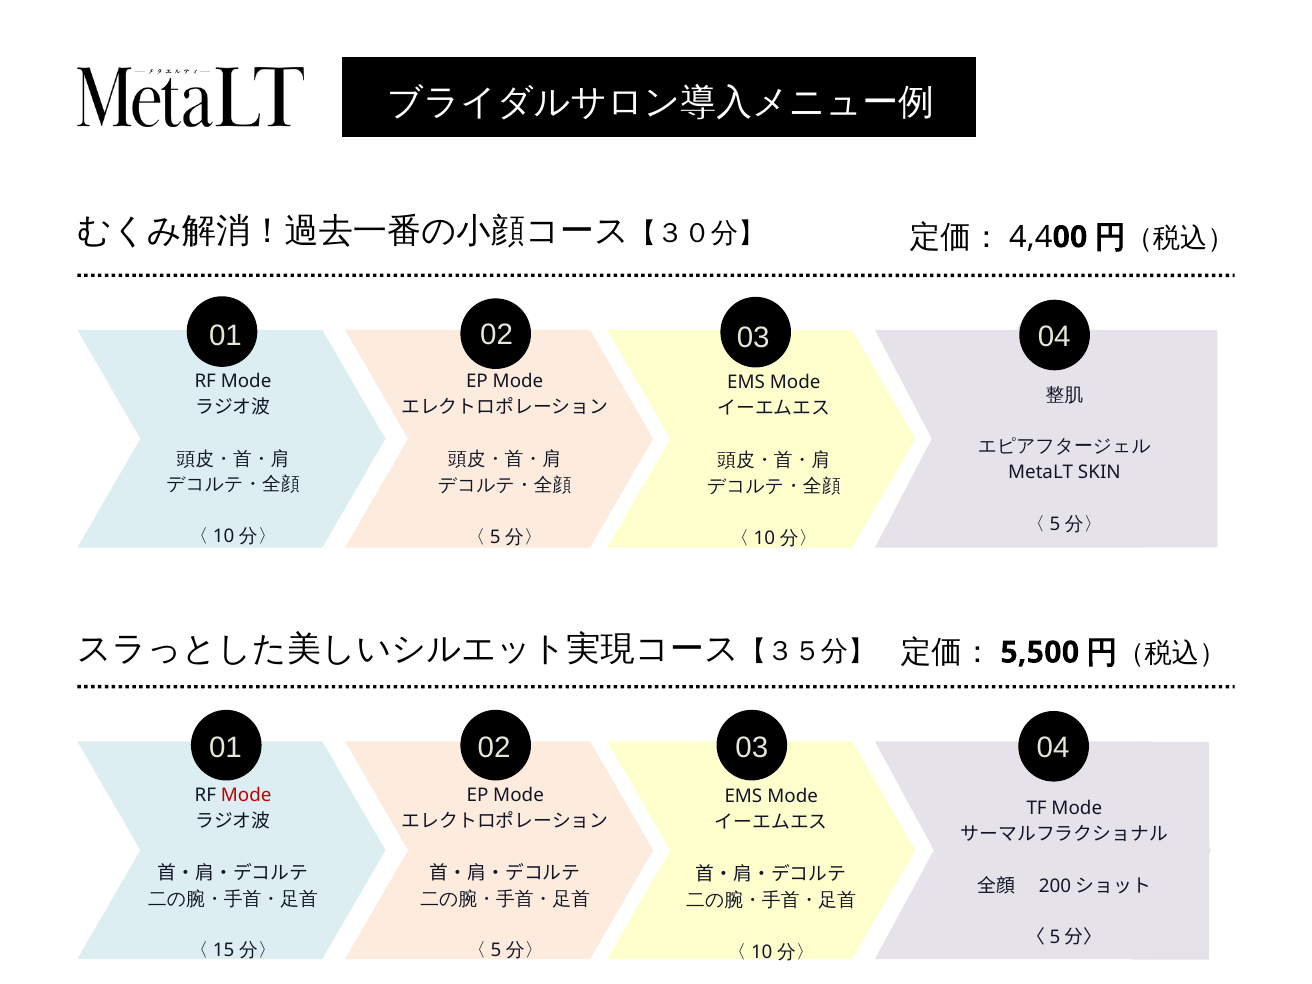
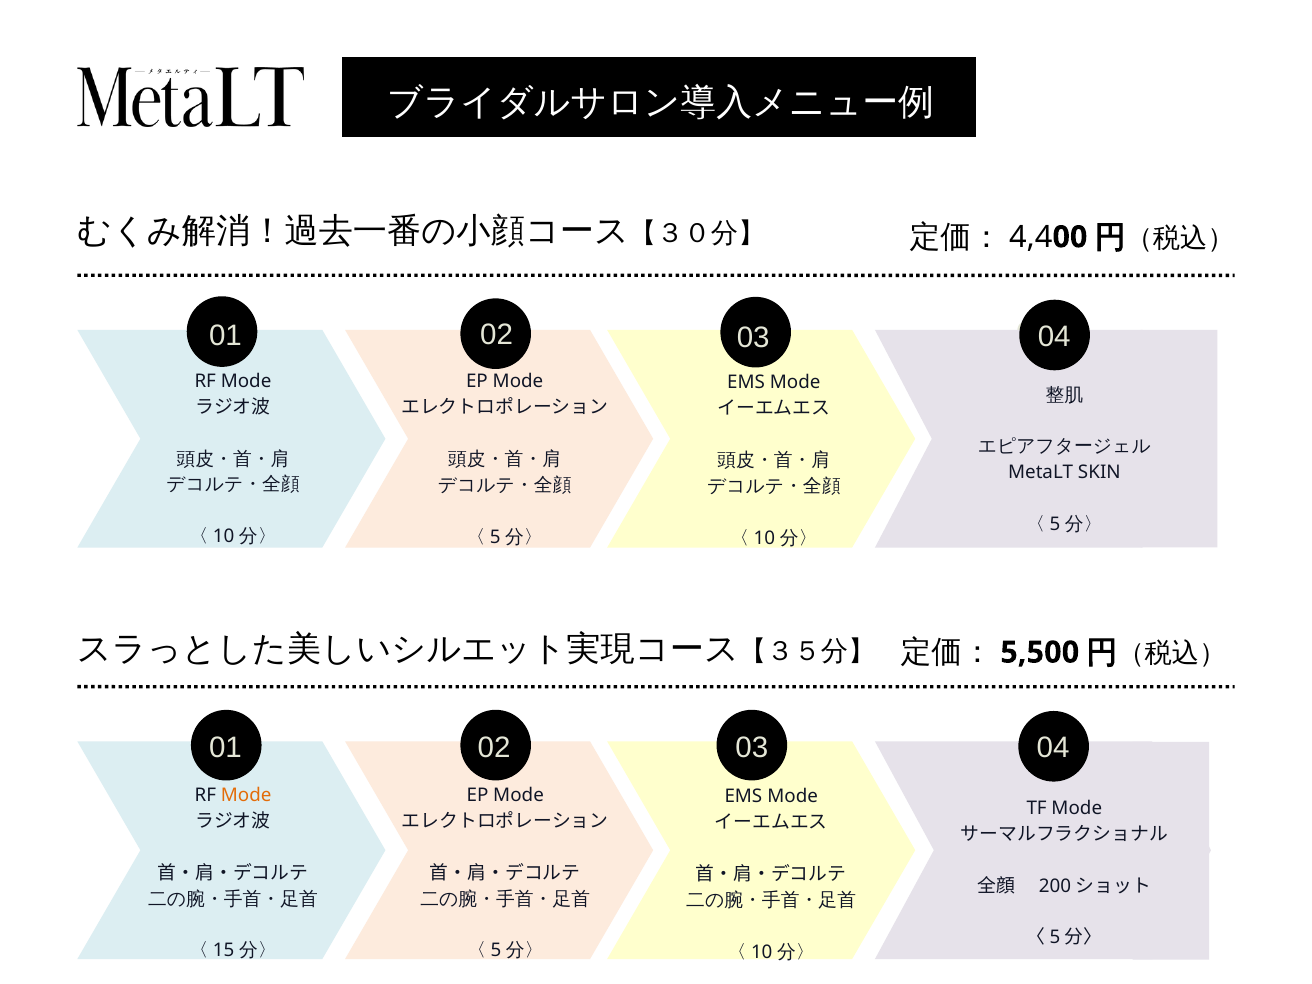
Mode colour: red -> orange (246, 795)
